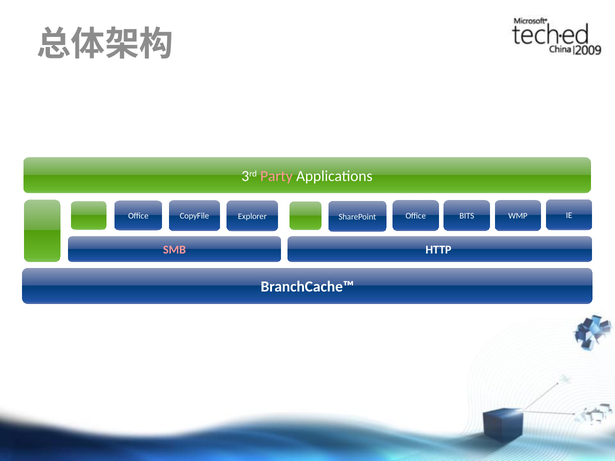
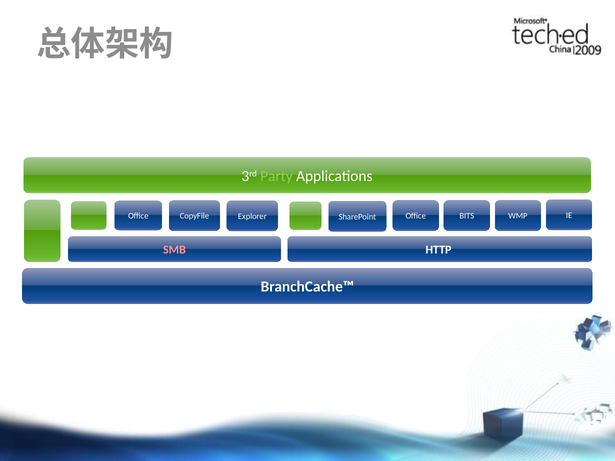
Party colour: pink -> light green (276, 176)
